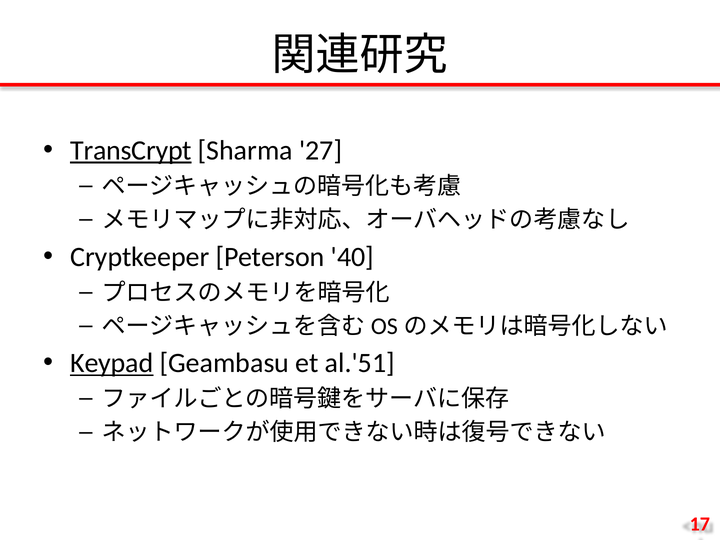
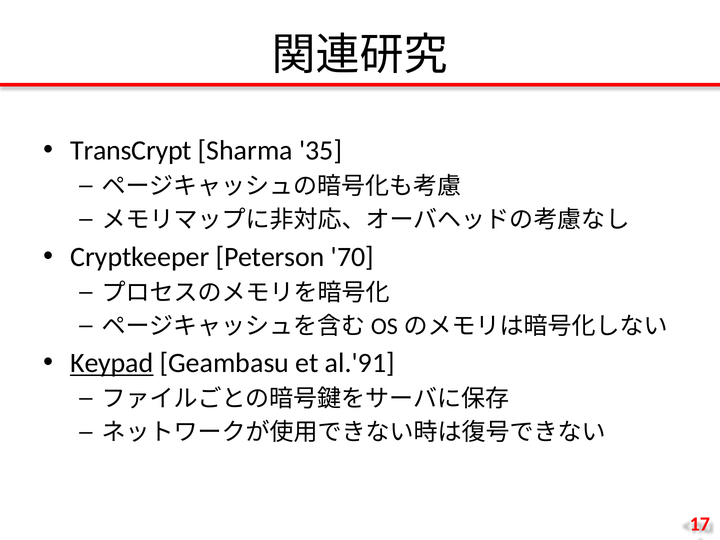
TransCrypt underline: present -> none (131, 151)
27: 27 -> 35 (321, 151)
40: 40 -> 70 (352, 257)
al.'51: al.'51 -> al.'91 (360, 363)
